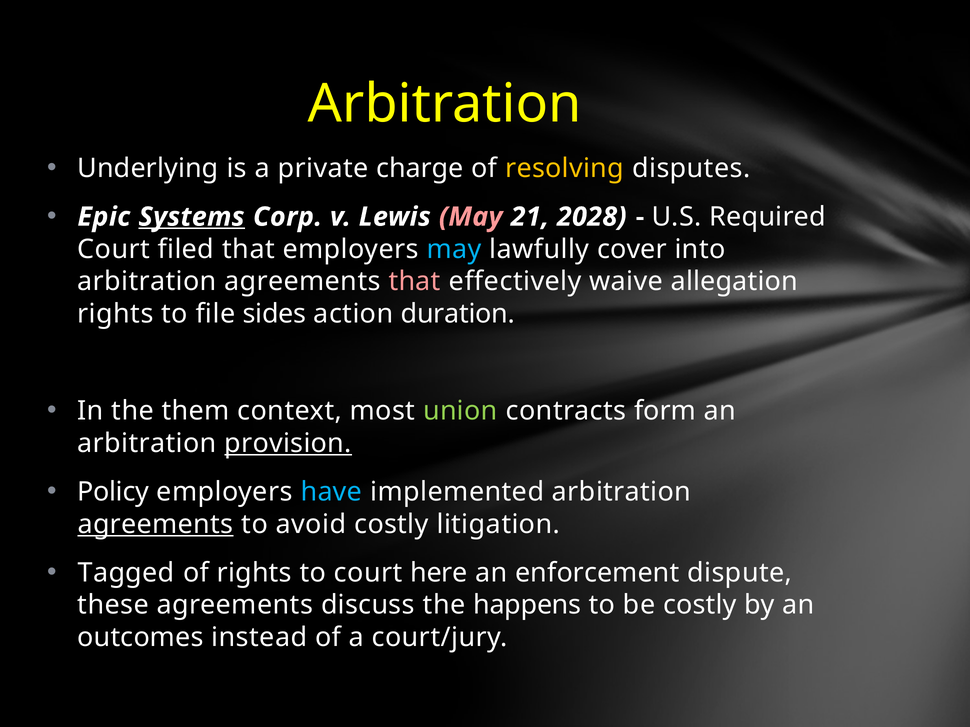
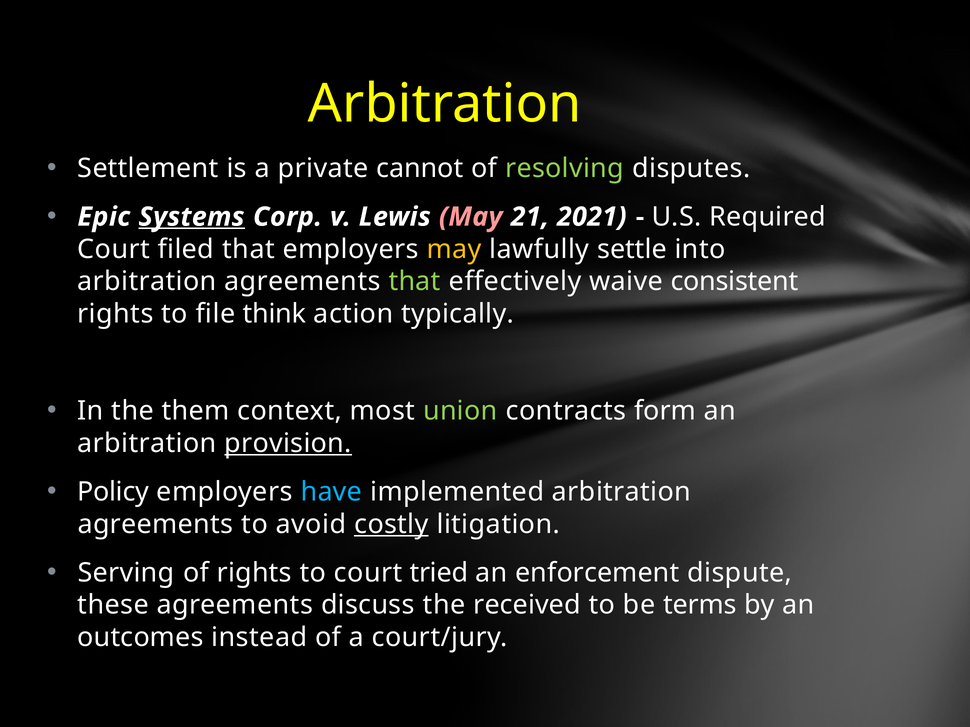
Underlying: Underlying -> Settlement (148, 168)
charge: charge -> cannot (420, 168)
resolving colour: yellow -> light green (564, 168)
2028: 2028 -> 2021 (592, 217)
may colour: light blue -> yellow (454, 249)
cover: cover -> settle (632, 249)
that colour: pink -> light green (415, 282)
allegation: allegation -> consistent (735, 282)
sides: sides -> think (274, 314)
duration: duration -> typically (458, 314)
agreements underline: present -> none (155, 525)
costly underline: none -> present (391, 525)
Tagged: Tagged -> Serving (126, 573)
here: here -> tried (439, 573)
happens: happens -> received (527, 605)
be costly: costly -> terms (700, 605)
